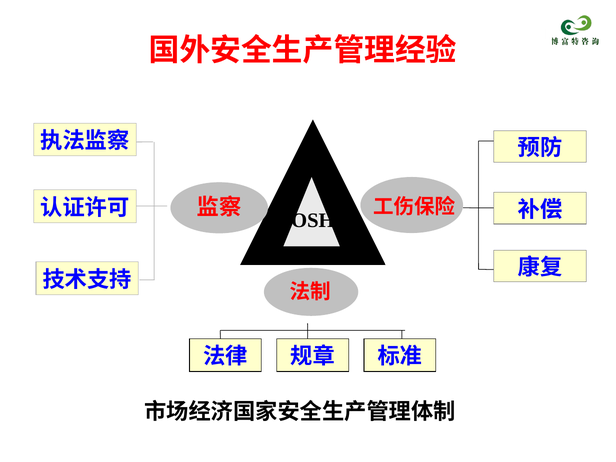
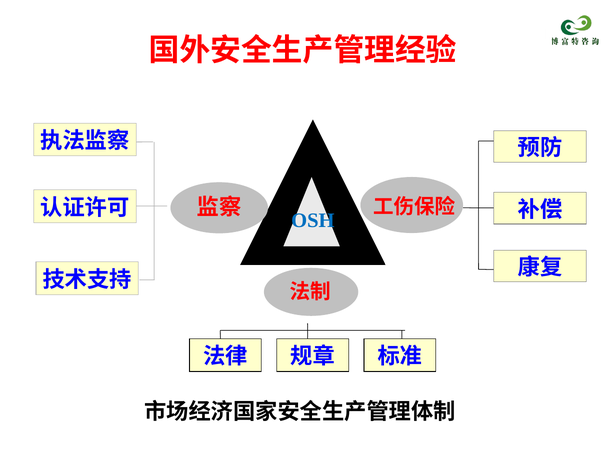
OSH colour: black -> blue (313, 220)
